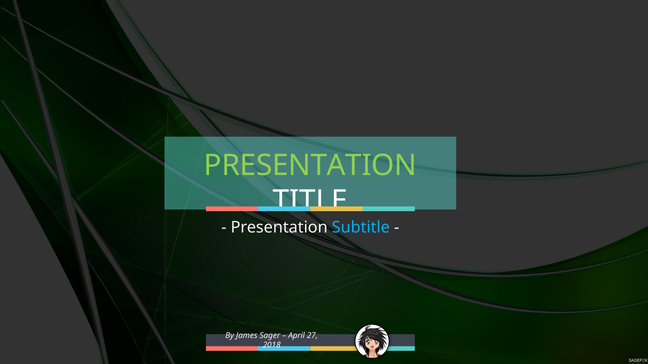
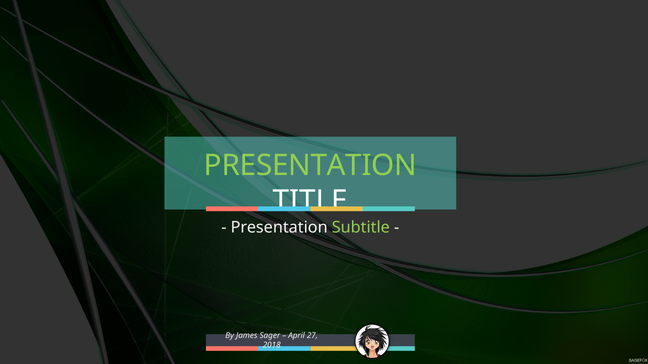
Subtitle colour: light blue -> light green (361, 228)
